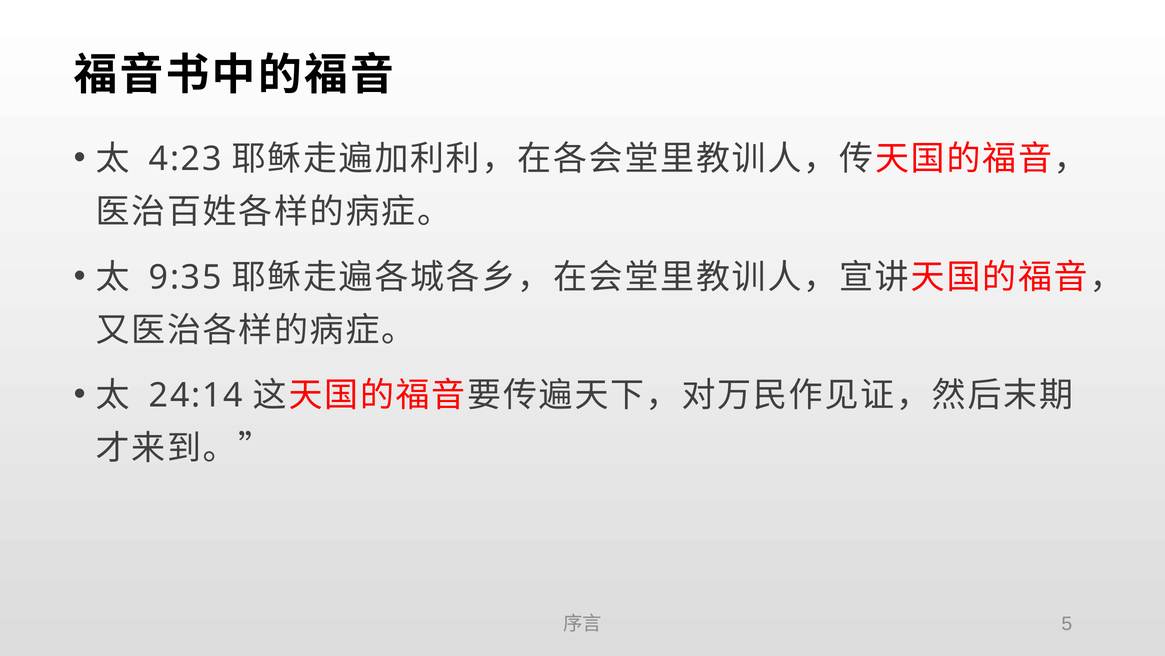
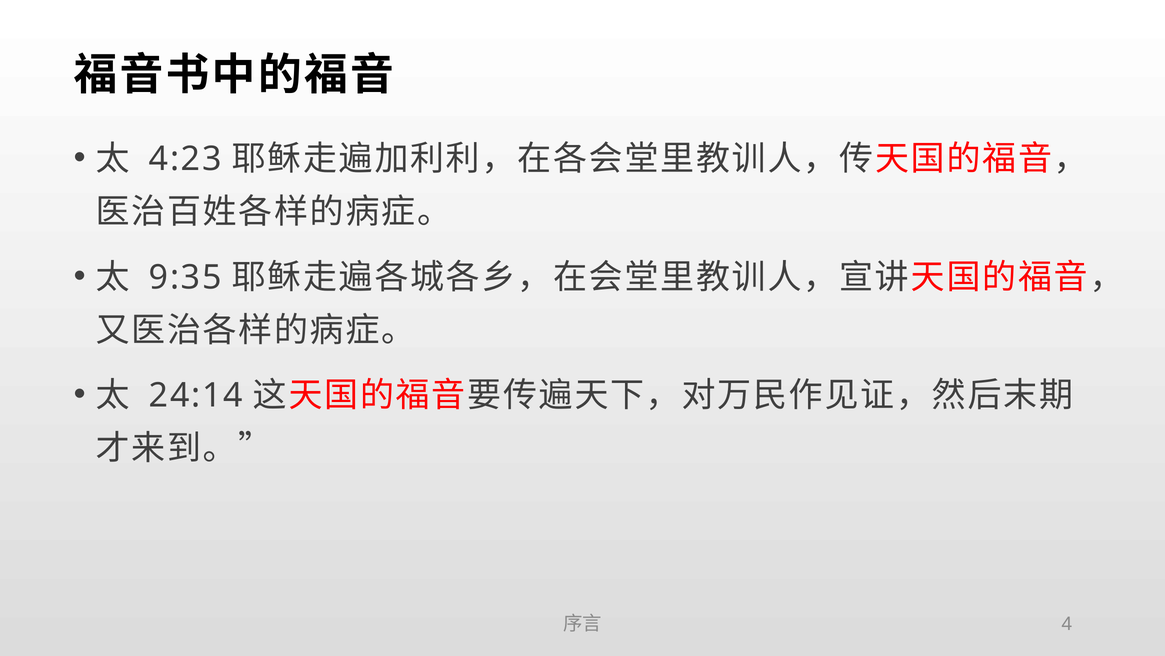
5: 5 -> 4 (1067, 623)
